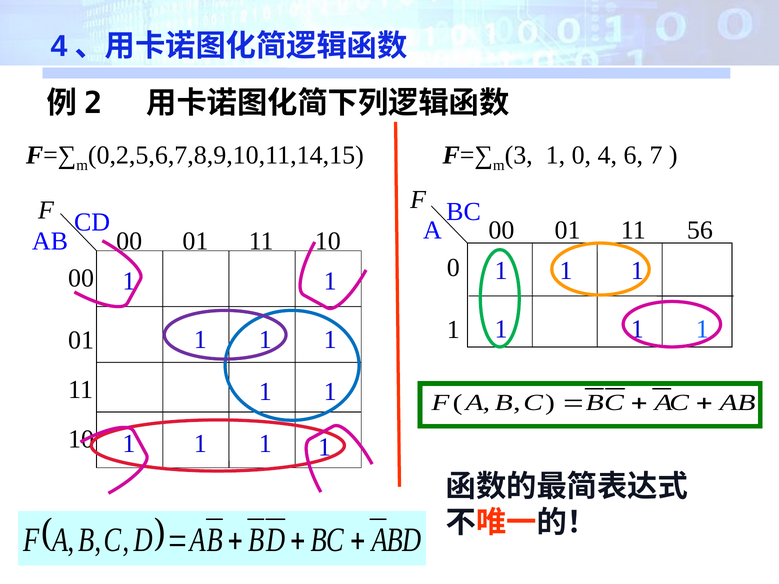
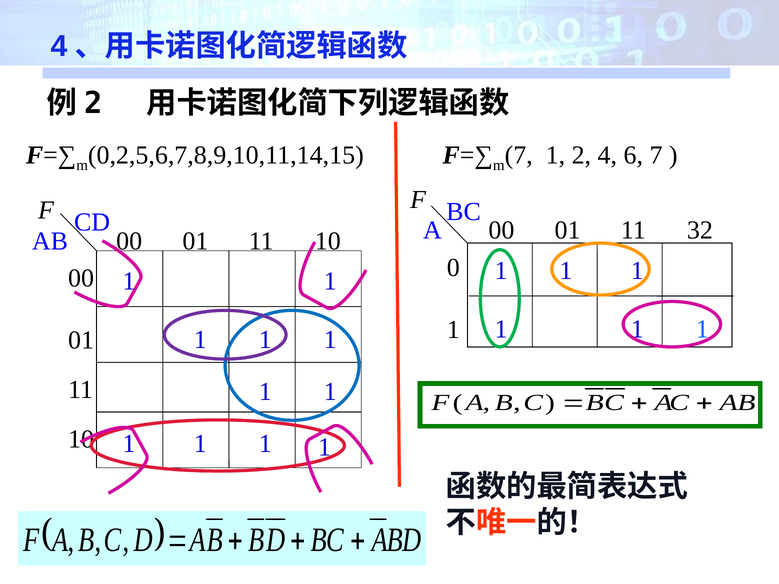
3: 3 -> 7 (519, 155)
1 0: 0 -> 2 (581, 155)
56: 56 -> 32 (700, 230)
